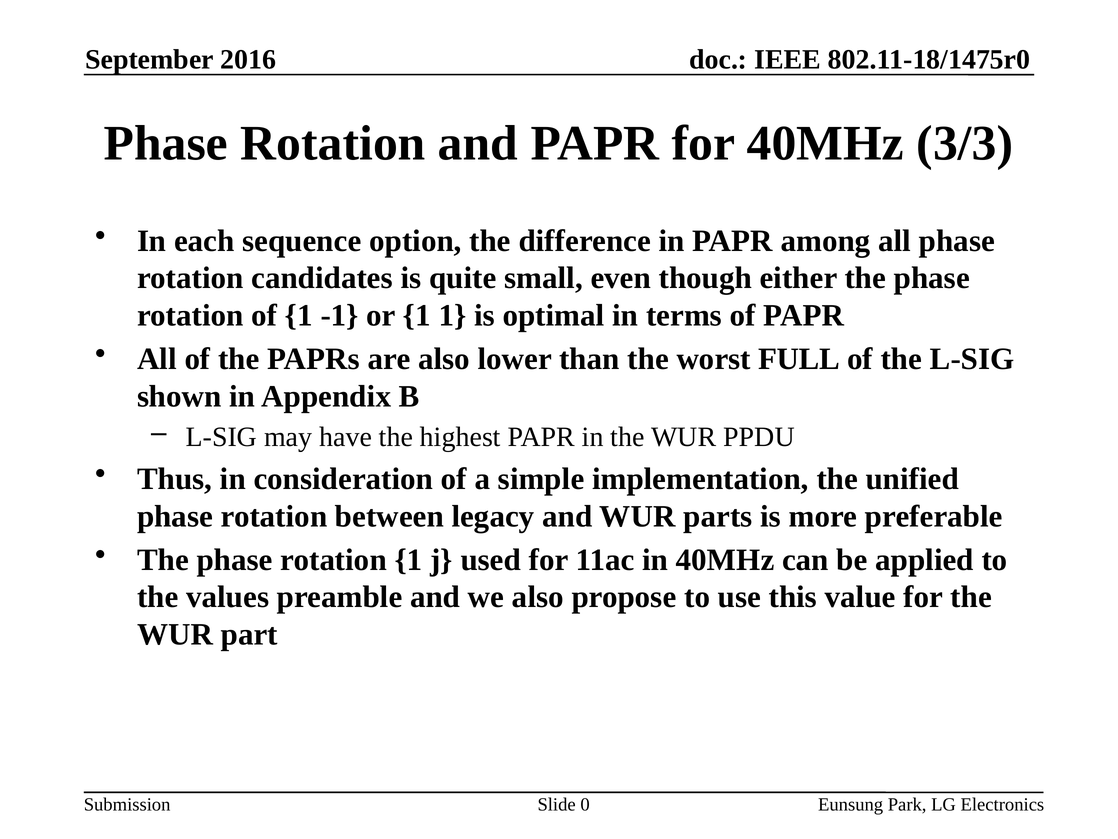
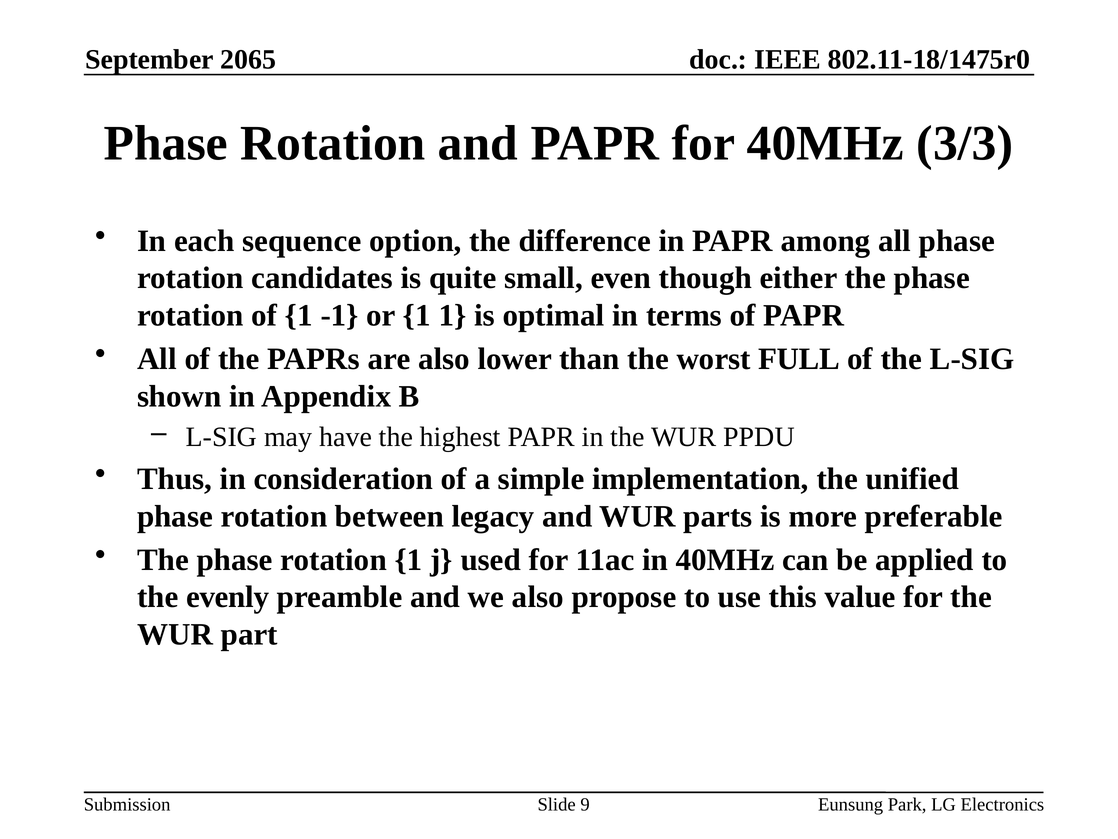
2016: 2016 -> 2065 (248, 60)
values: values -> evenly (228, 597)
0: 0 -> 9 (585, 804)
